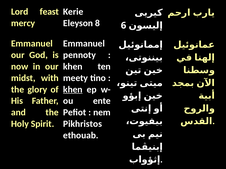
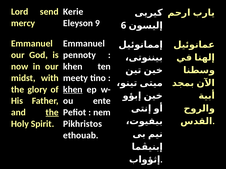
feast: feast -> send (49, 12)
8: 8 -> 9 (97, 23)
the underline: none -> present (52, 113)
